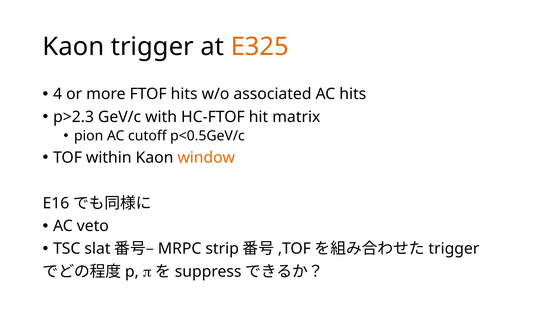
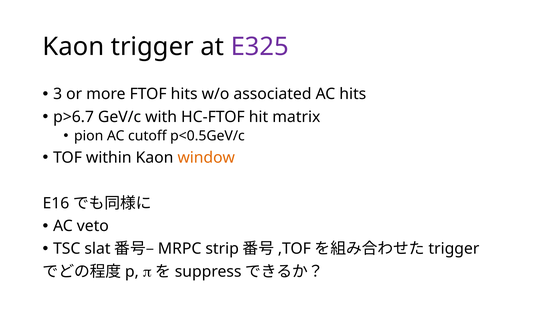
E325 colour: orange -> purple (260, 47)
4: 4 -> 3 (58, 94)
p>2.3: p>2.3 -> p>6.7 (74, 117)
